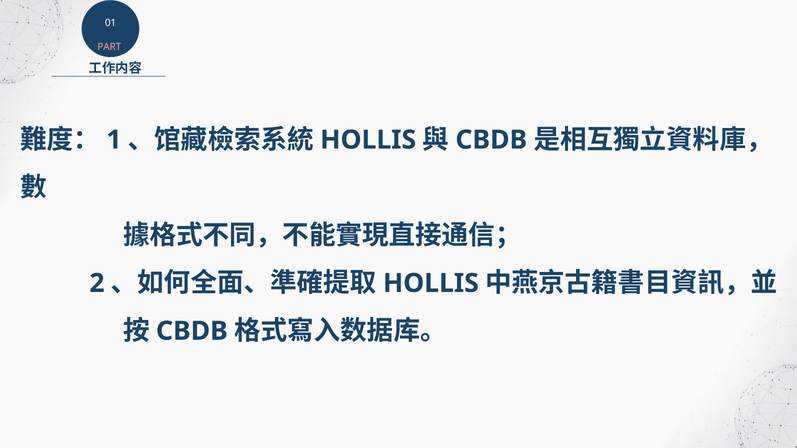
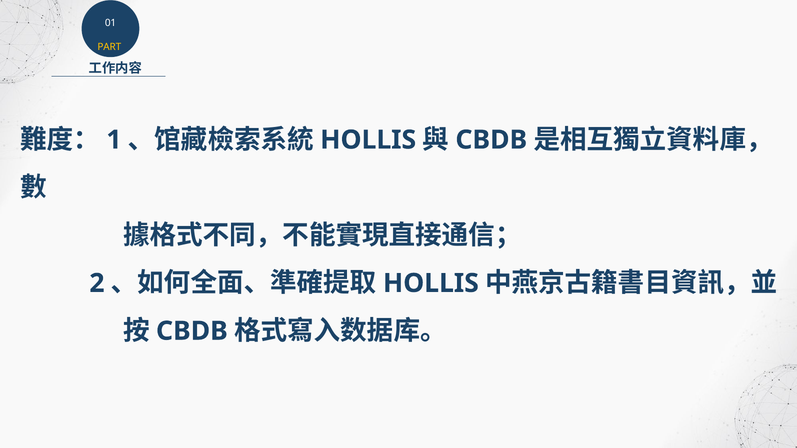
PART colour: pink -> yellow (109, 47)
